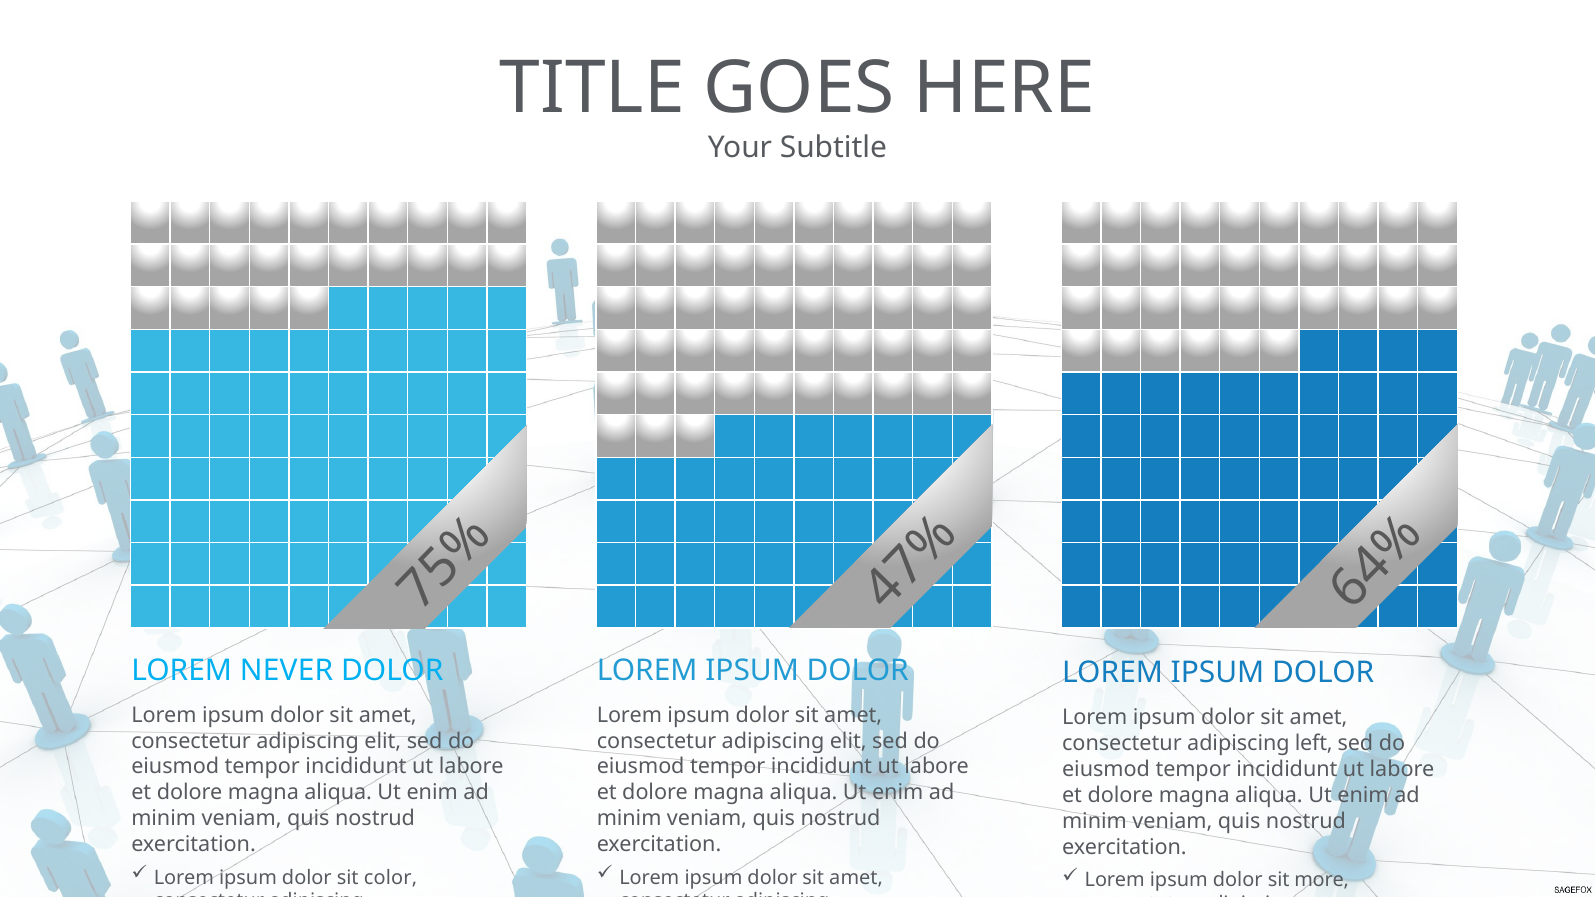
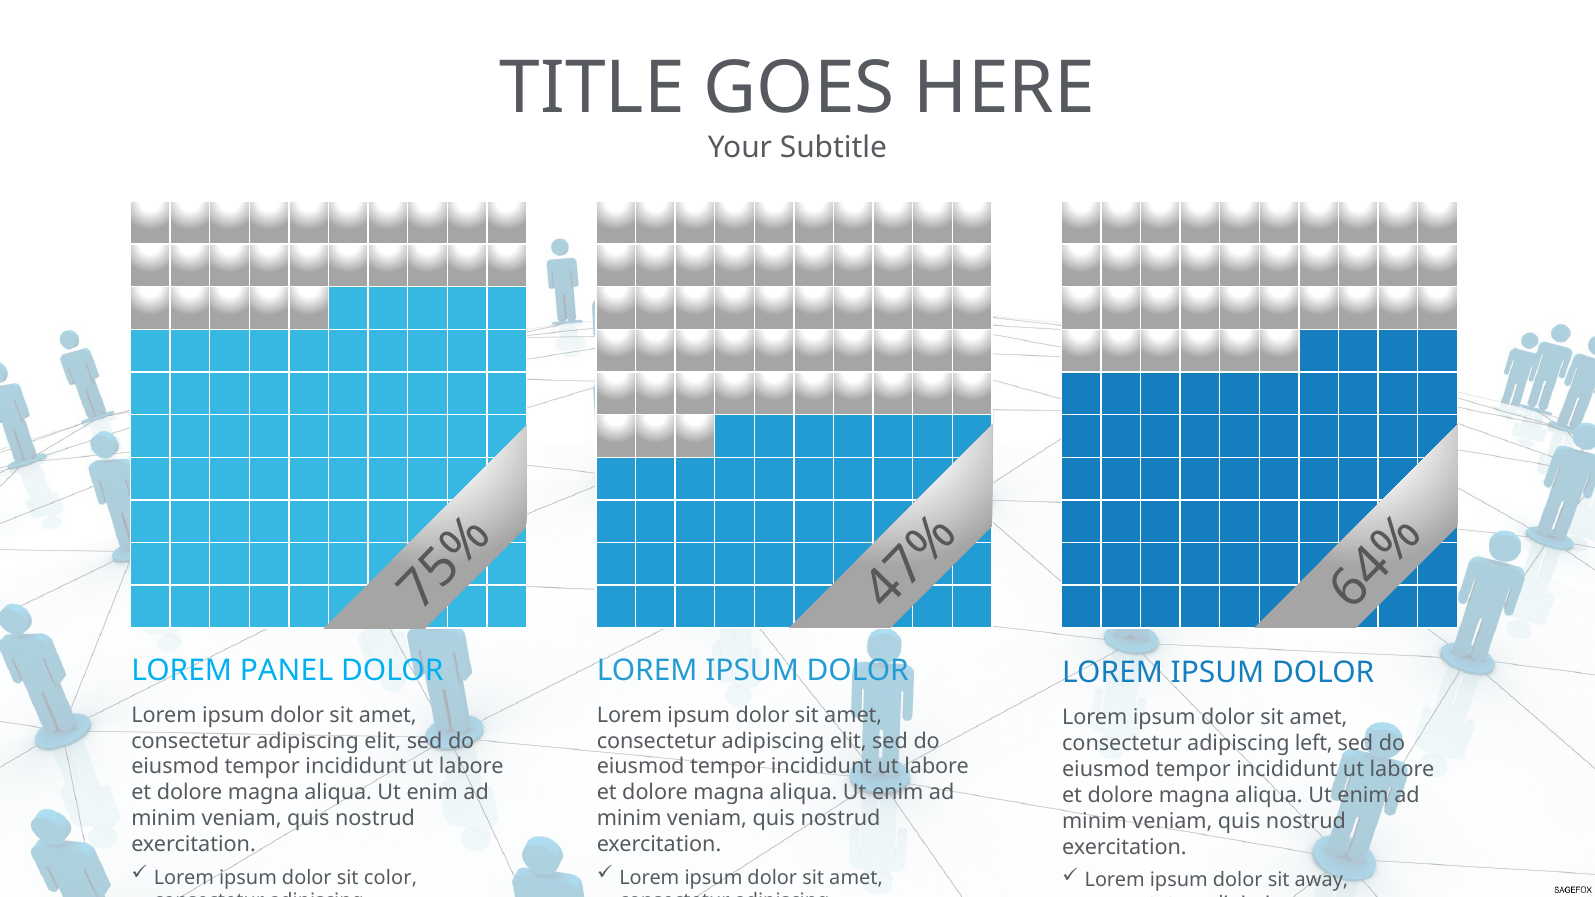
NEVER: NEVER -> PANEL (287, 671)
more: more -> away (1321, 880)
